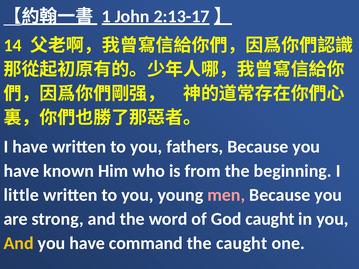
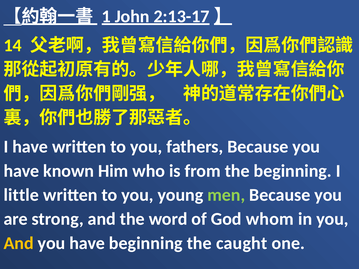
men colour: pink -> light green (226, 195)
God caught: caught -> whom (270, 219)
have command: command -> beginning (146, 243)
